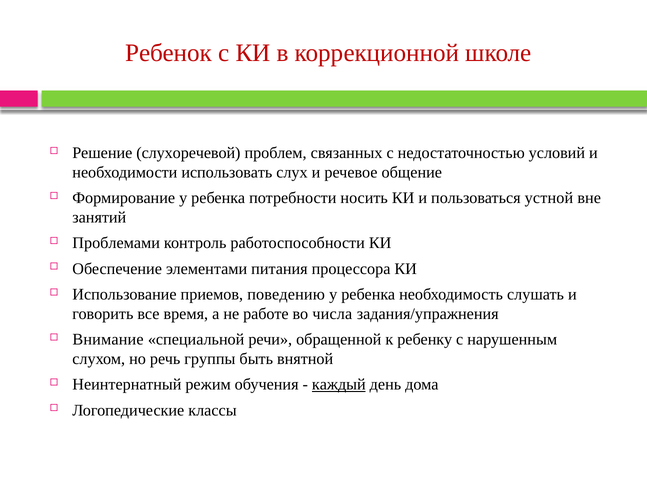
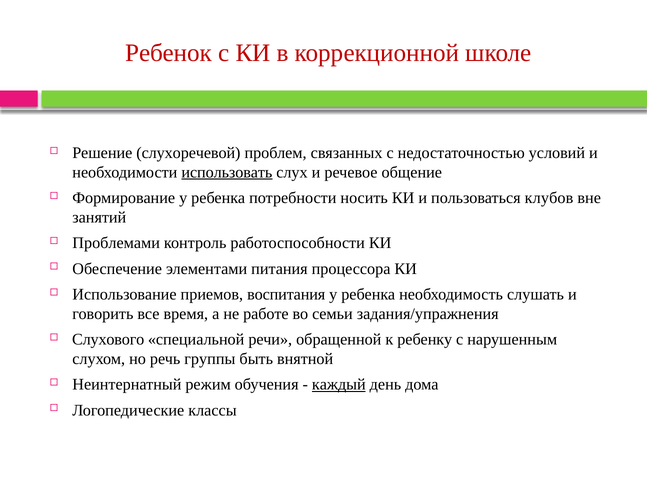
использовать underline: none -> present (227, 172)
устной: устной -> клубов (549, 198)
поведению: поведению -> воспитания (286, 295)
числа: числа -> семьи (332, 314)
Внимание: Внимание -> Слухового (108, 340)
